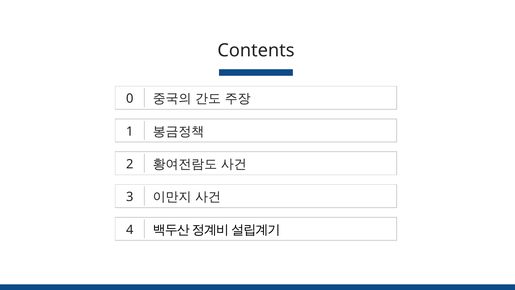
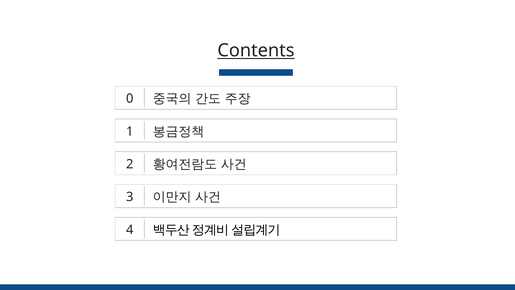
Contents underline: none -> present (256, 51)
